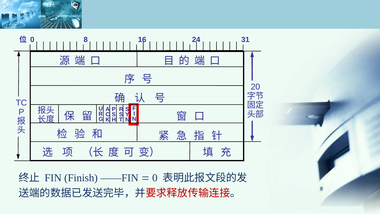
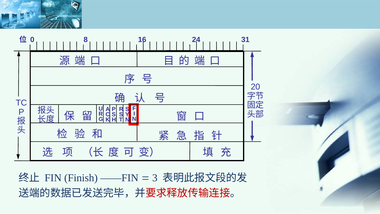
0: 0 -> 3 (155, 178)
